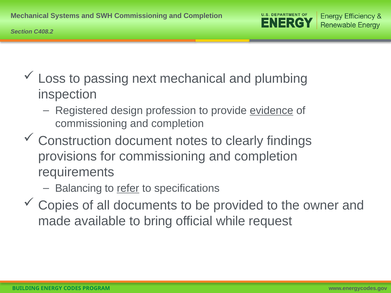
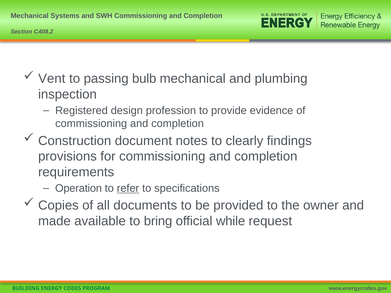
Loss: Loss -> Vent (52, 79)
next: next -> bulb (144, 79)
evidence underline: present -> none (272, 111)
Balancing: Balancing -> Operation (79, 188)
